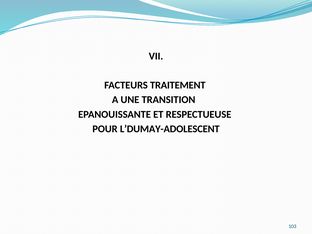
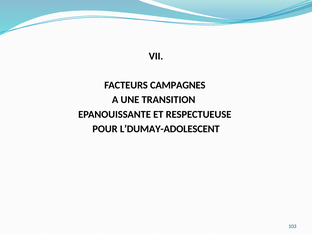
TRAITEMENT: TRAITEMENT -> CAMPAGNES (178, 85)
